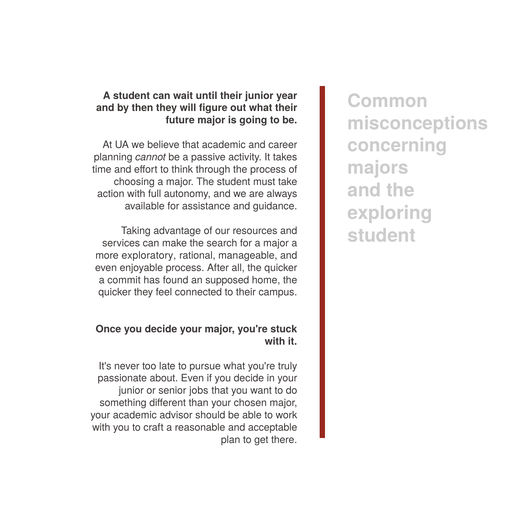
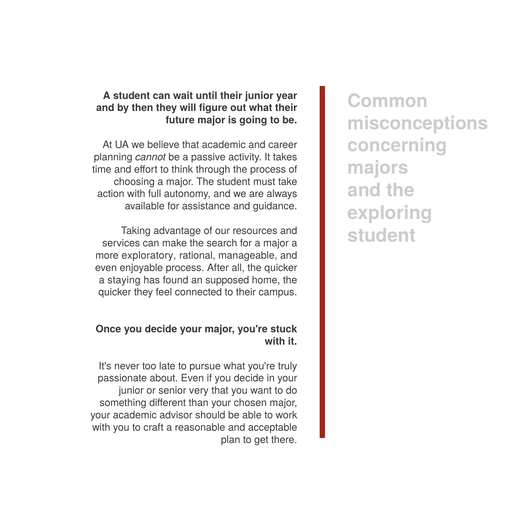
commit: commit -> staying (124, 280)
jobs: jobs -> very (199, 391)
